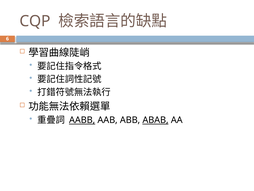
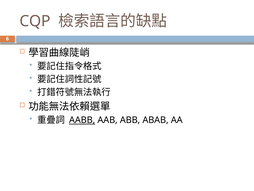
ABAB underline: present -> none (155, 120)
